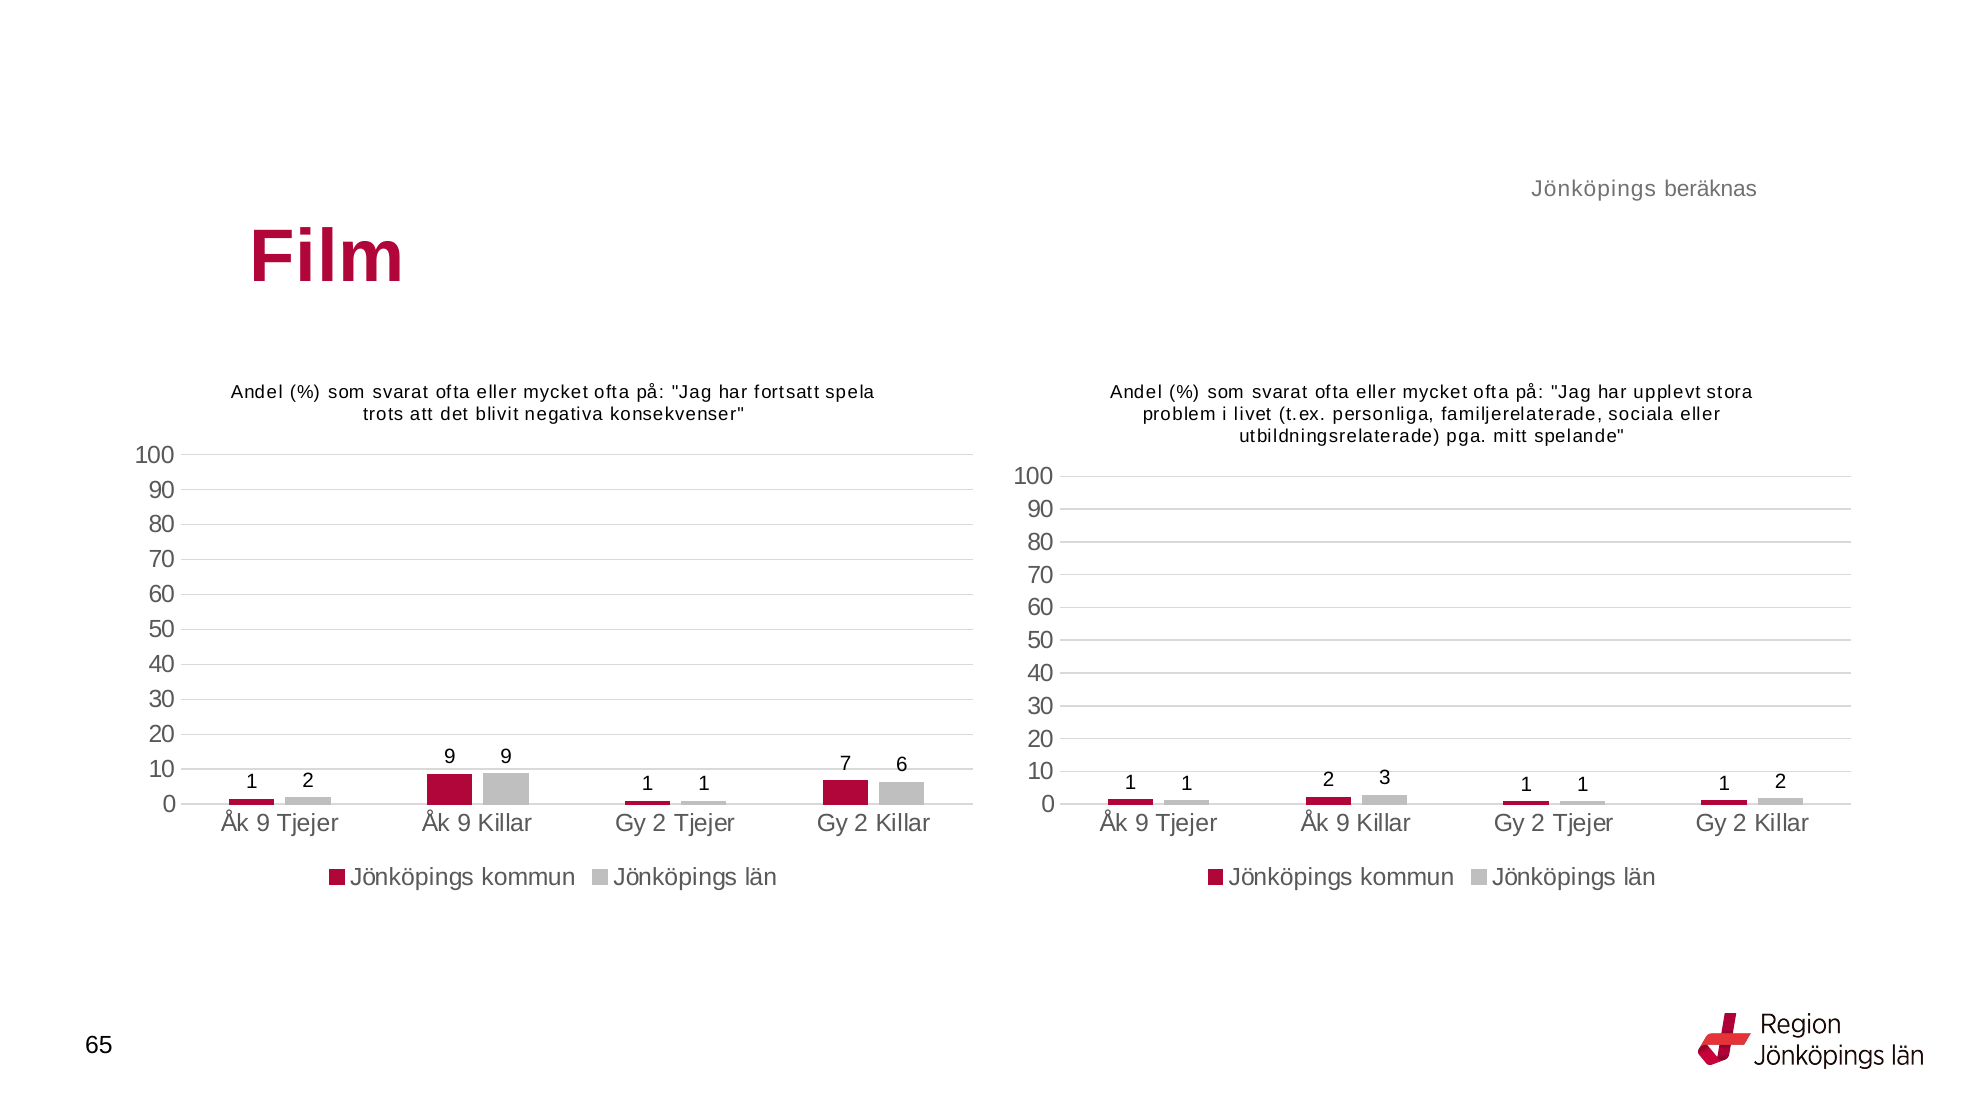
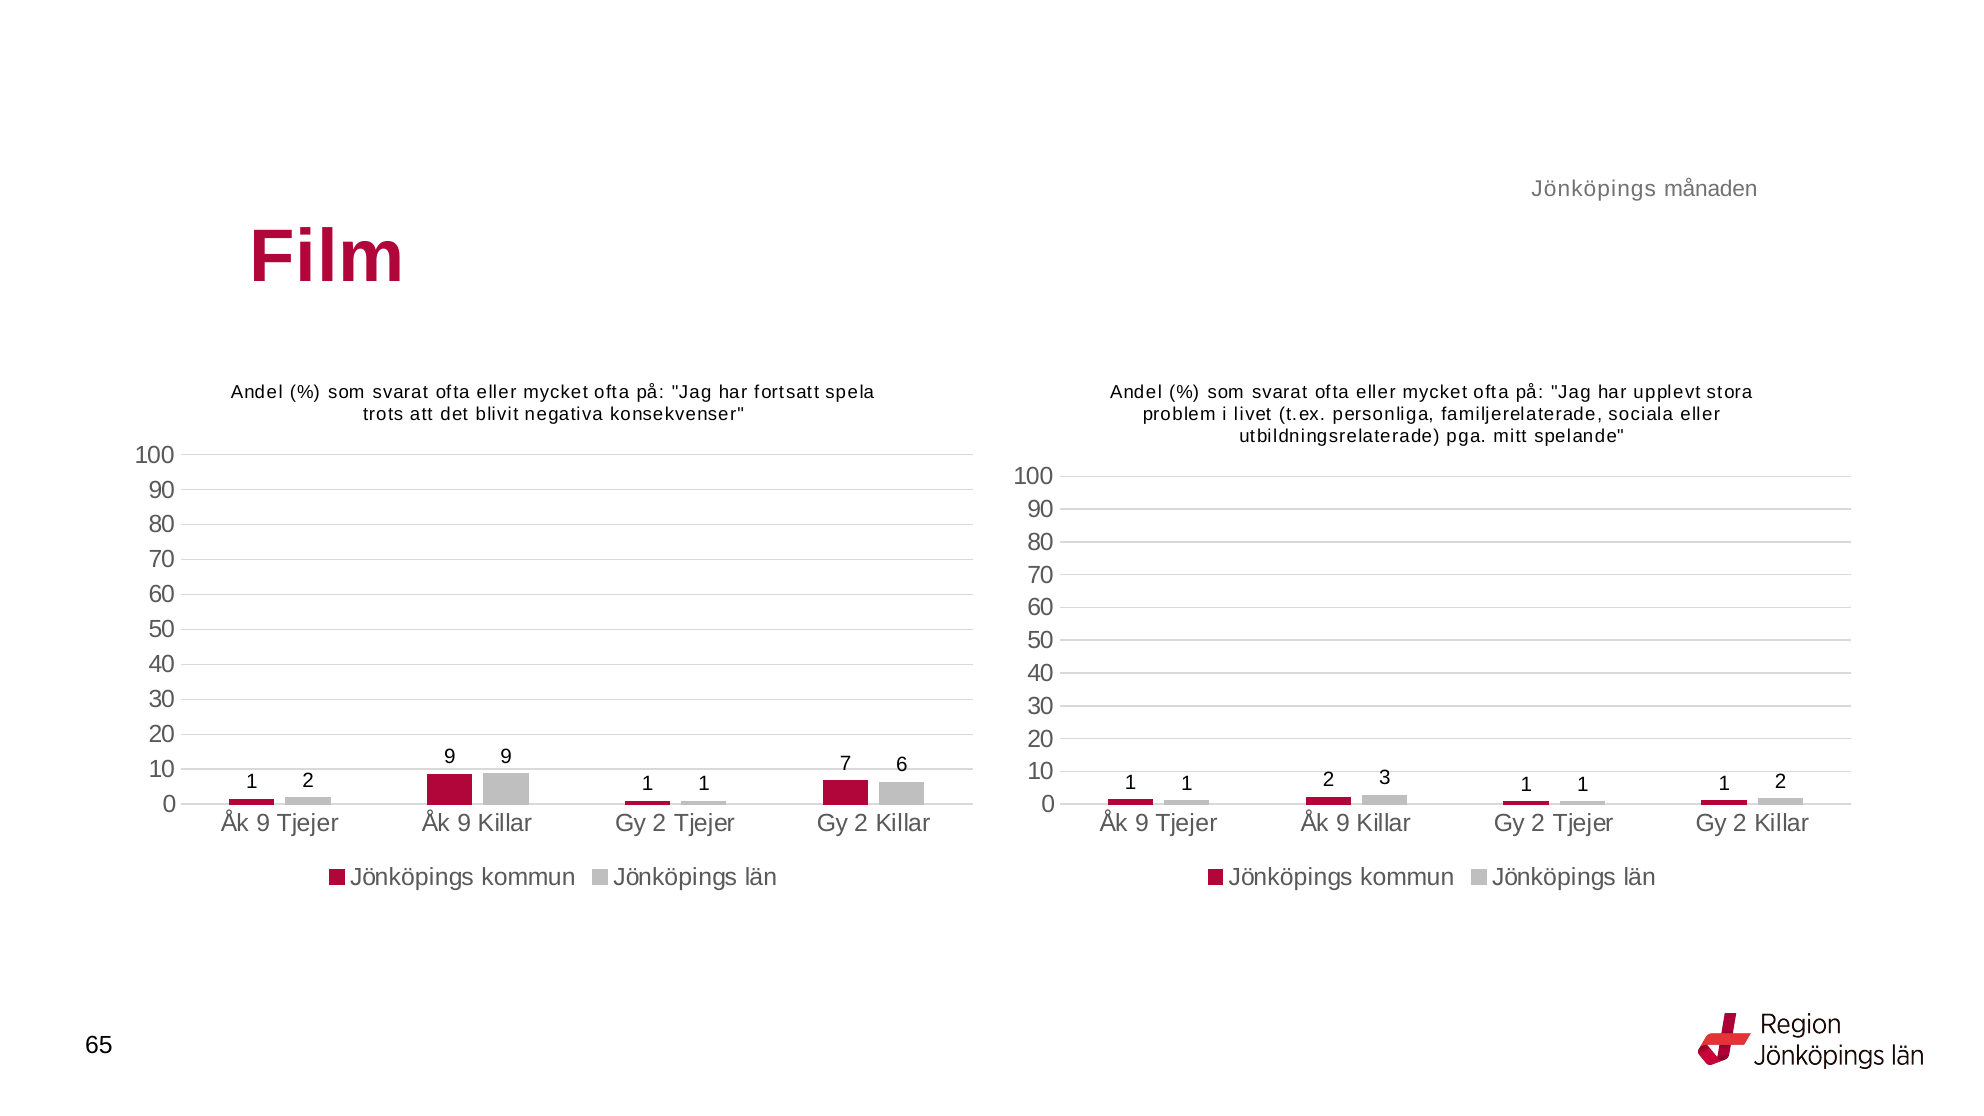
beräknas: beräknas -> månaden (1711, 189)
